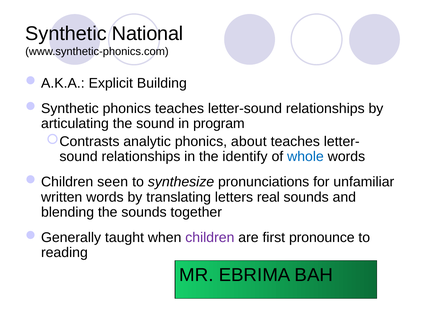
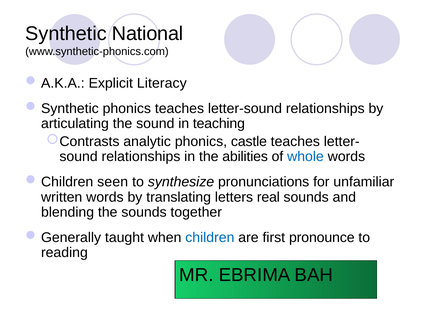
Building: Building -> Literacy (162, 83)
program: program -> teaching (219, 124)
about: about -> castle (249, 142)
identify: identify -> abilities (245, 157)
children colour: purple -> blue (210, 238)
